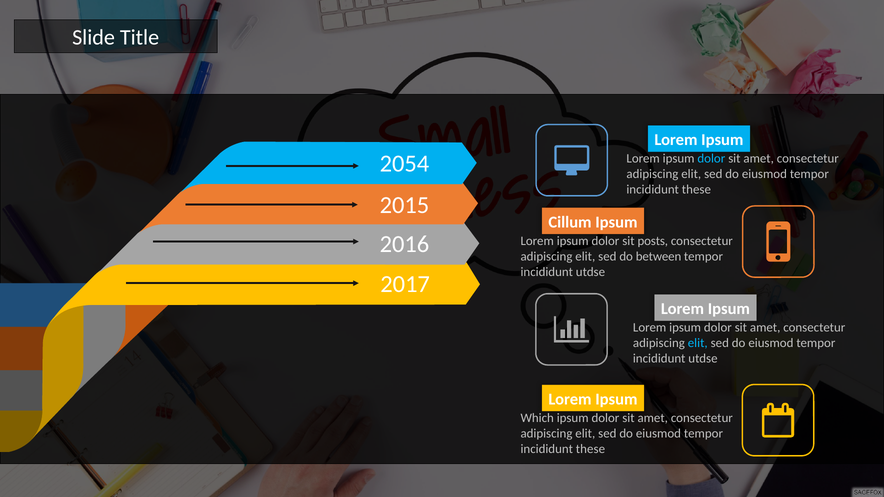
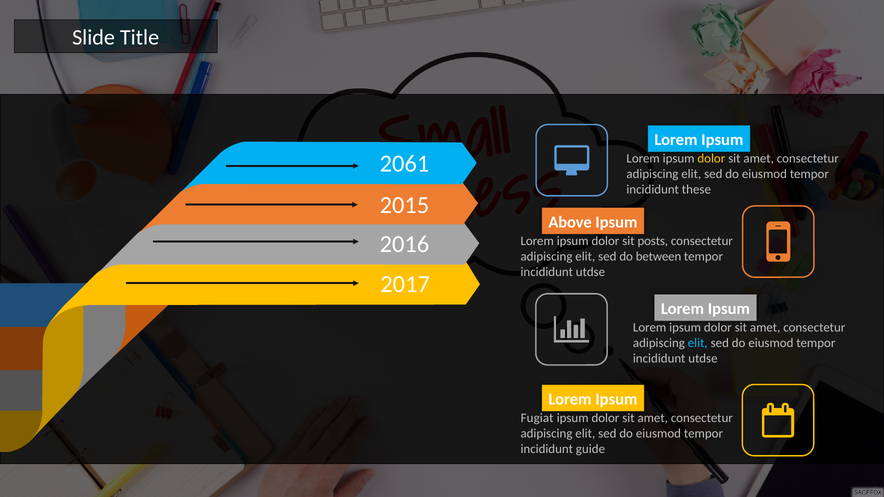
dolor colour: light blue -> yellow (711, 159)
2054: 2054 -> 2061 (404, 164)
Cillum: Cillum -> Above (570, 222)
Which: Which -> Fugiat (537, 418)
these: these -> guide (590, 449)
